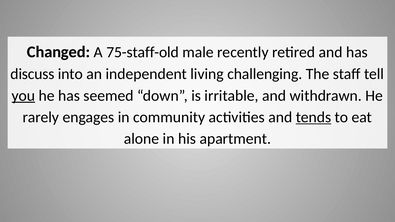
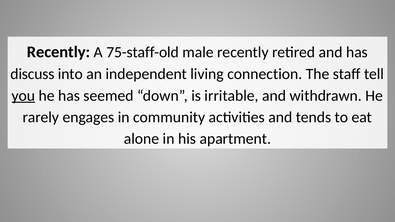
Changed: Changed -> Recently (58, 52)
challenging: challenging -> connection (265, 74)
tends underline: present -> none (313, 117)
